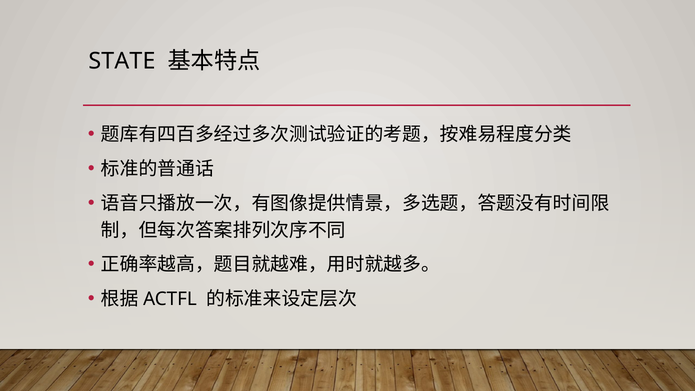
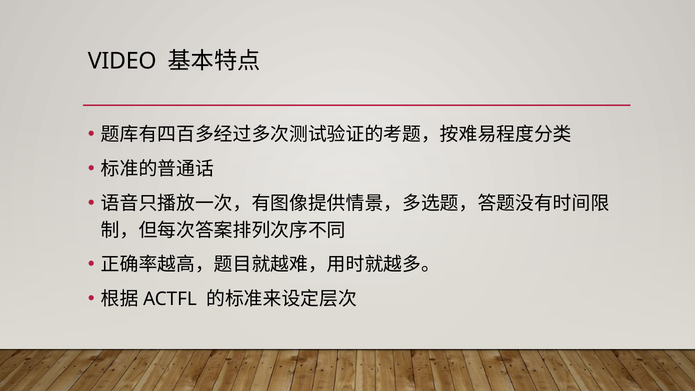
STATE: STATE -> VIDEO (122, 61)
